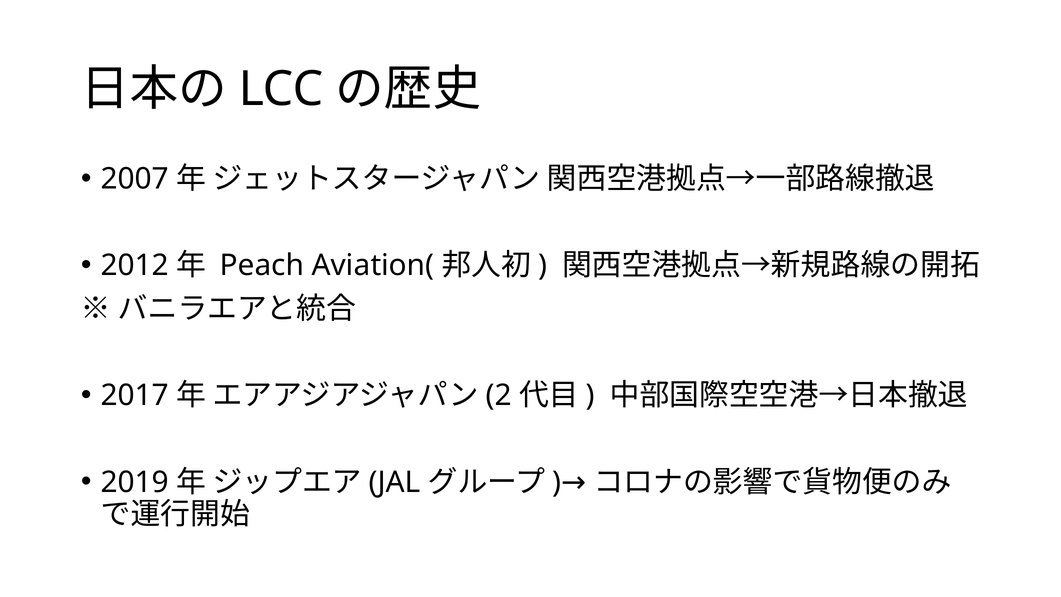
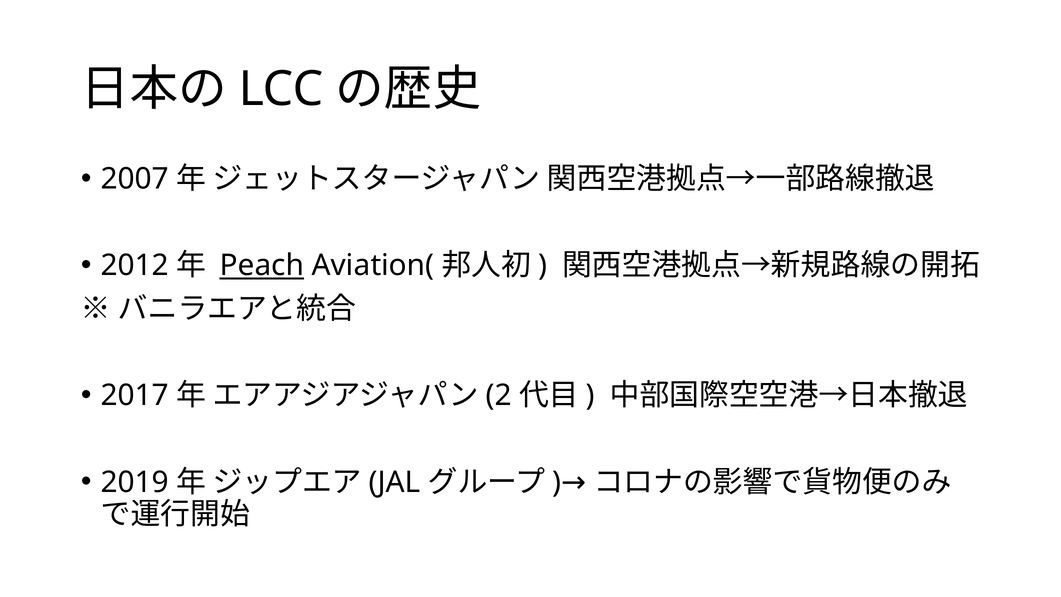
Peach underline: none -> present (262, 265)
